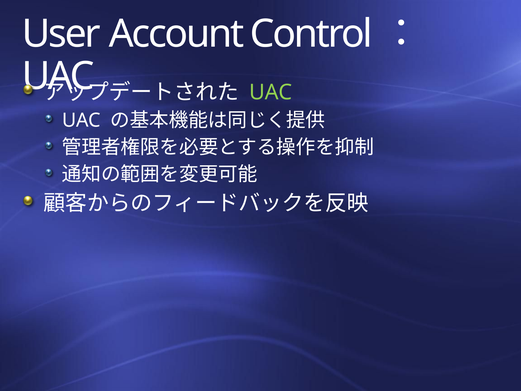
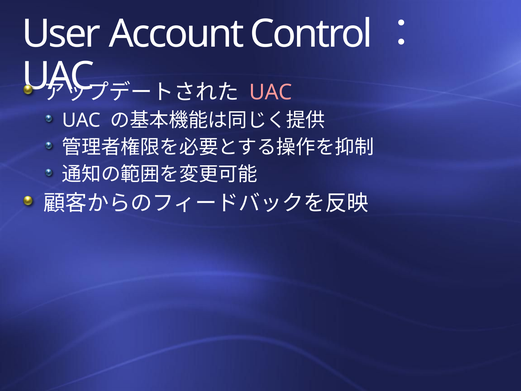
UAC colour: light green -> pink (271, 92)
